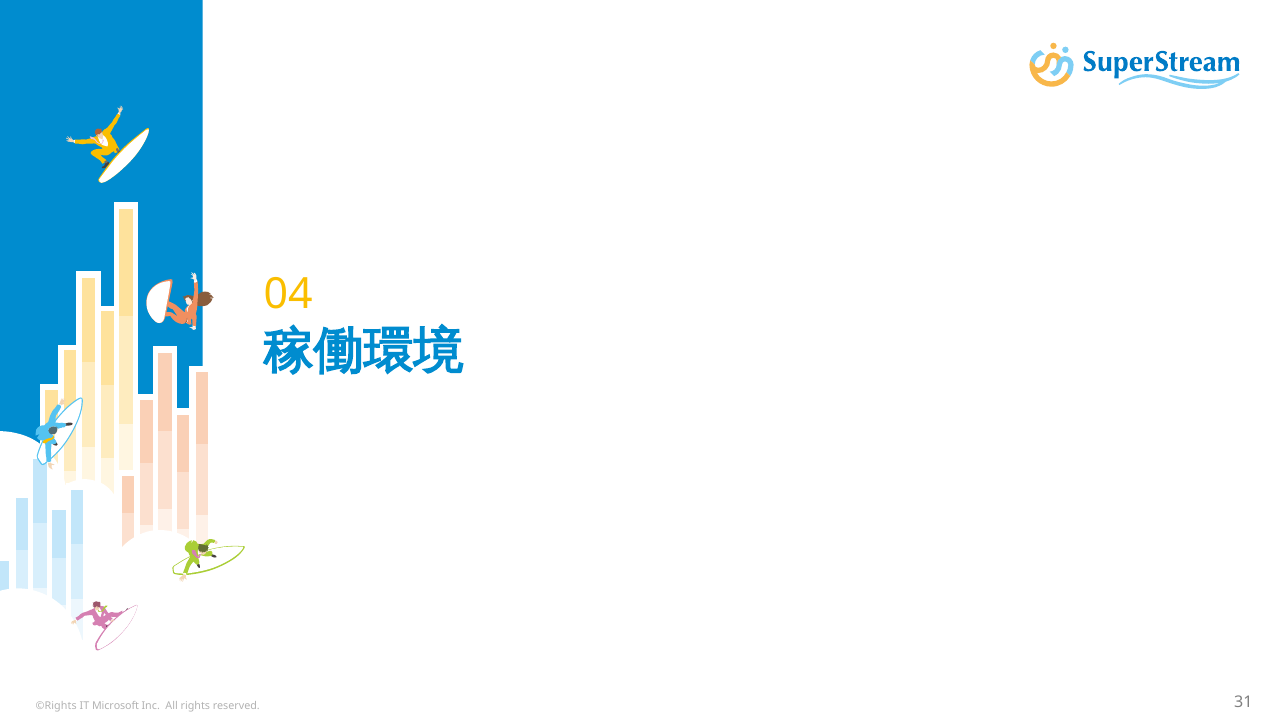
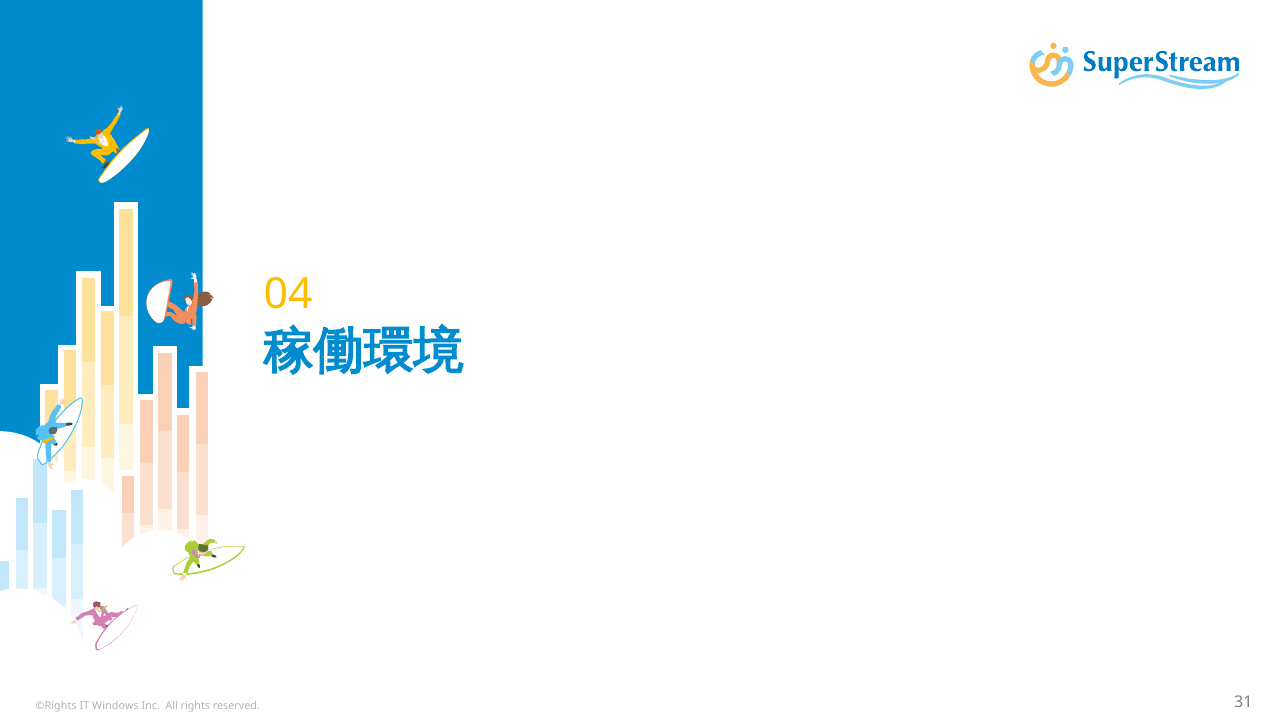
Microsoft: Microsoft -> Windows (115, 706)
